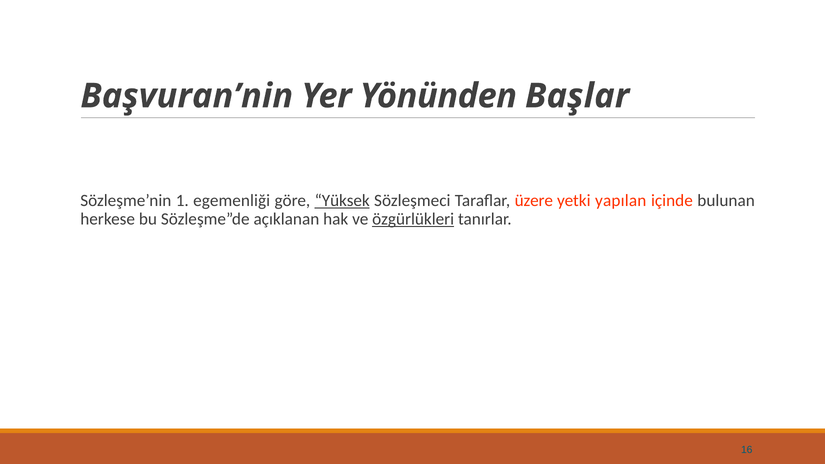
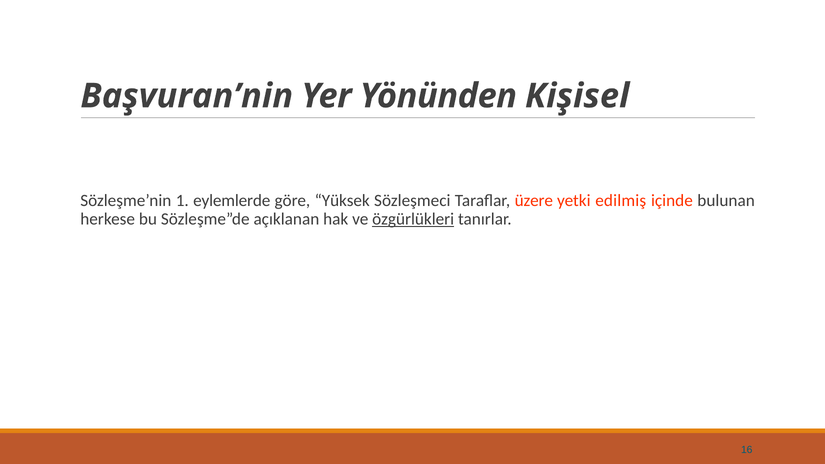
Başlar: Başlar -> Kişisel (577, 96)
egemenliği: egemenliği -> eylemlerde (232, 200)
Yüksek underline: present -> none (342, 200)
yapılan: yapılan -> edilmiş (621, 200)
